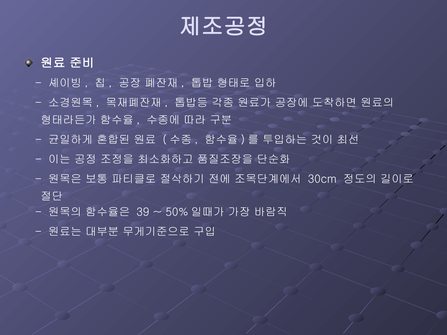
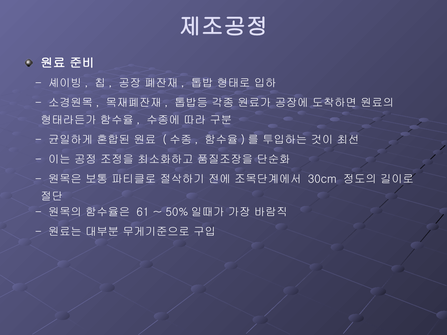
39: 39 -> 61 (143, 212)
